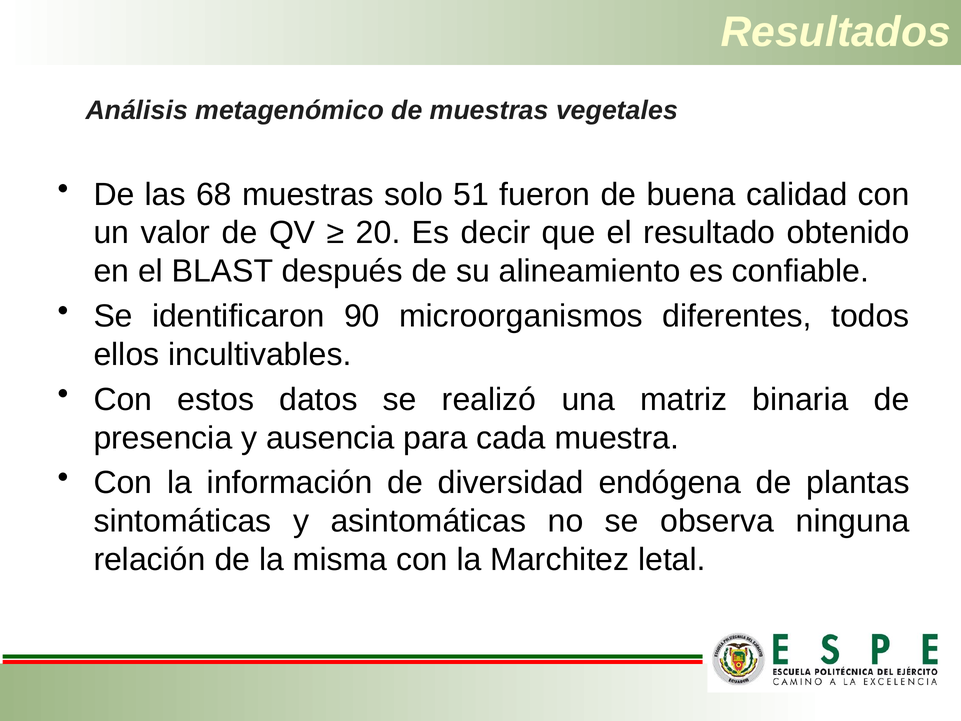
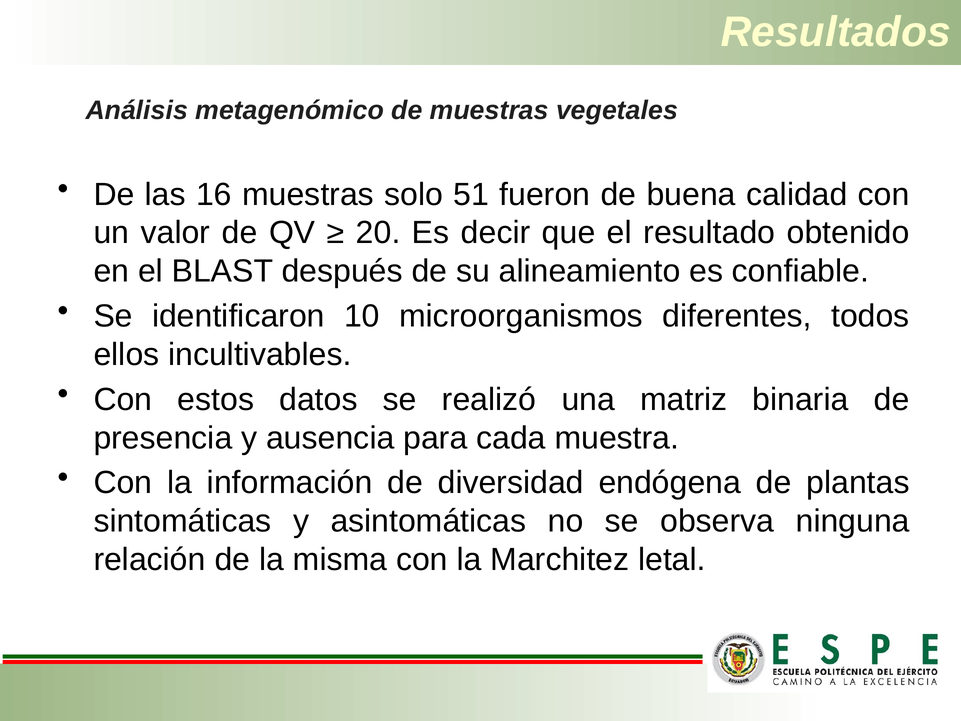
68: 68 -> 16 (214, 194)
90: 90 -> 10 (362, 316)
